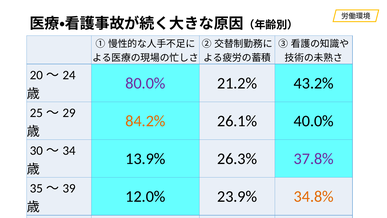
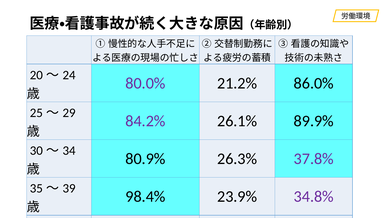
43.2%: 43.2% -> 86.0% (314, 83)
84.2% colour: orange -> purple (145, 121)
40.0%: 40.0% -> 89.9% (314, 121)
13.9%: 13.9% -> 80.9% (145, 159)
12.0%: 12.0% -> 98.4% (145, 196)
34.8% colour: orange -> purple (314, 196)
